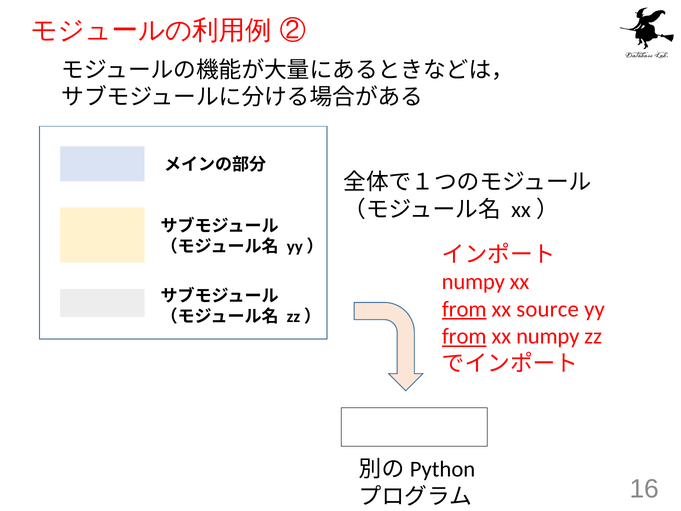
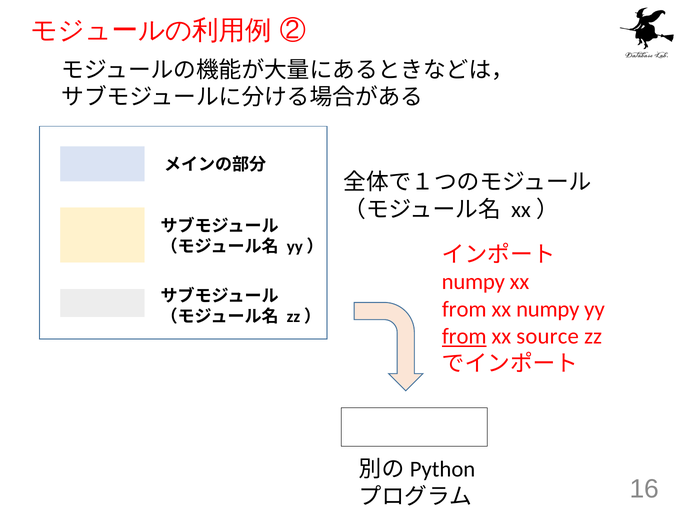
from underline: present -> none (464, 309)
xx source: source -> numpy (548, 309)
xx numpy: numpy -> source (548, 336)
